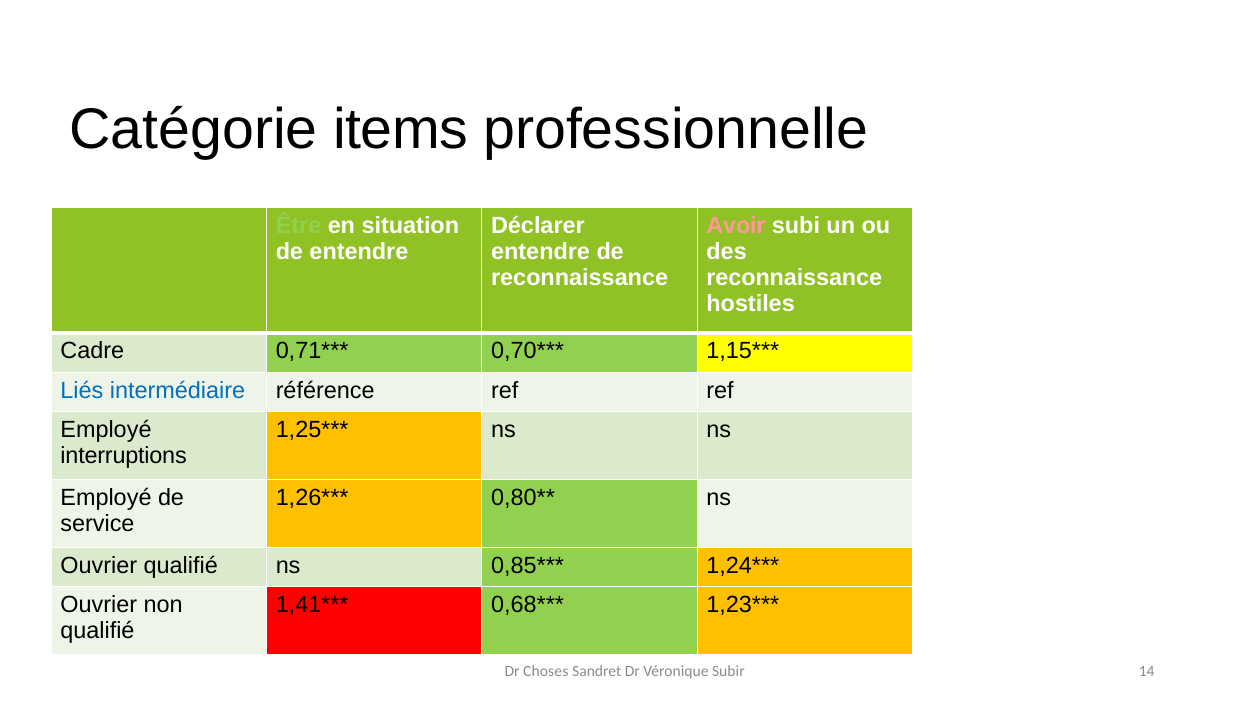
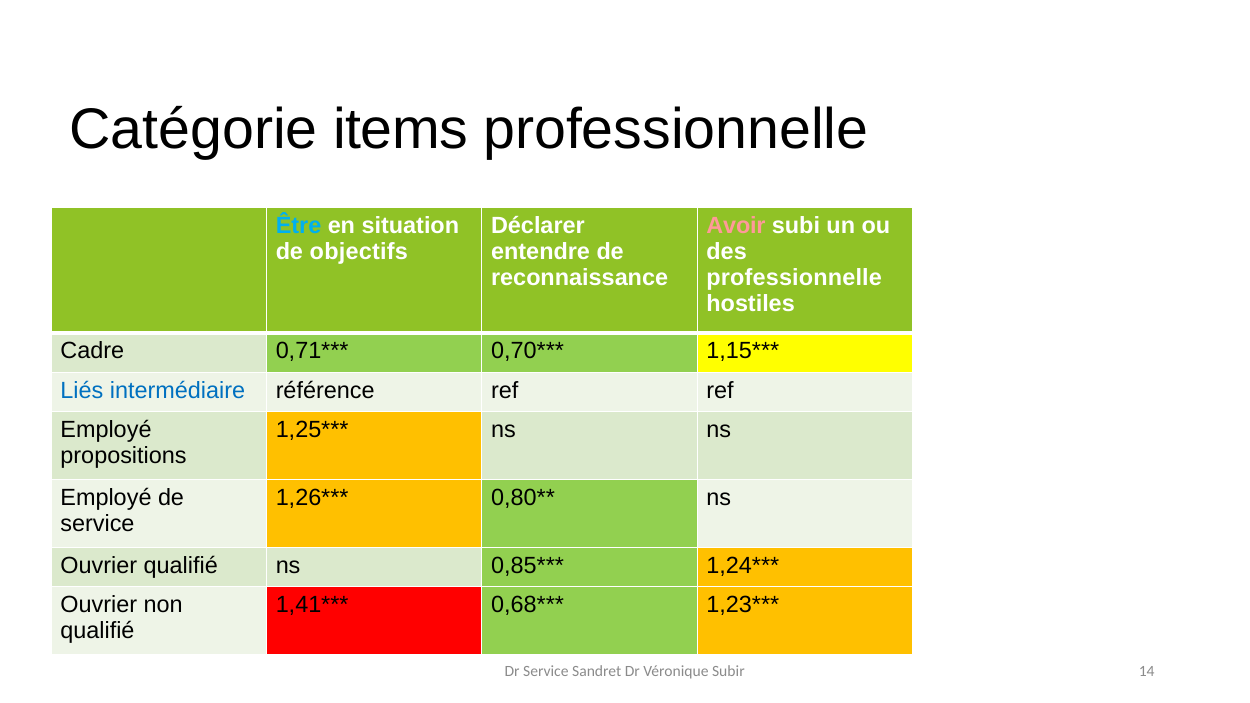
Être colour: light green -> light blue (299, 225)
de entendre: entendre -> objectifs (359, 252)
reconnaissance: reconnaissance -> professionnelle (794, 278)
interruptions: interruptions -> propositions (124, 456)
Dr Choses: Choses -> Service (546, 671)
